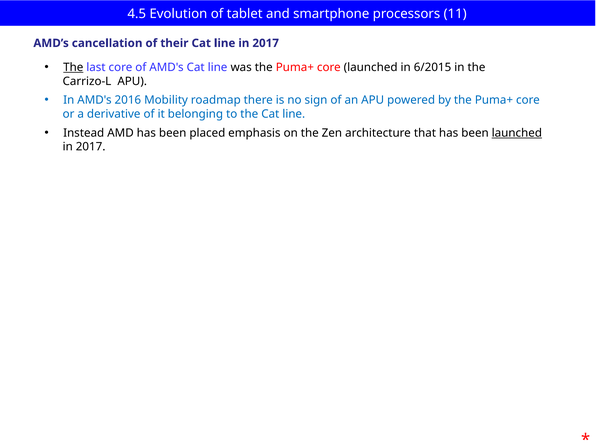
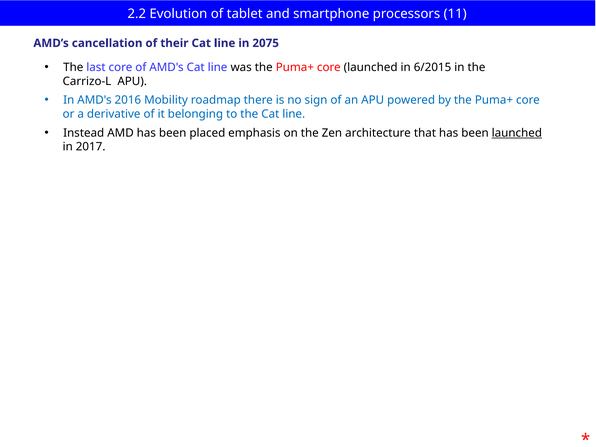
4.5: 4.5 -> 2.2 (137, 14)
line in 2017: 2017 -> 2075 (266, 43)
The underline: present -> none (73, 67)
